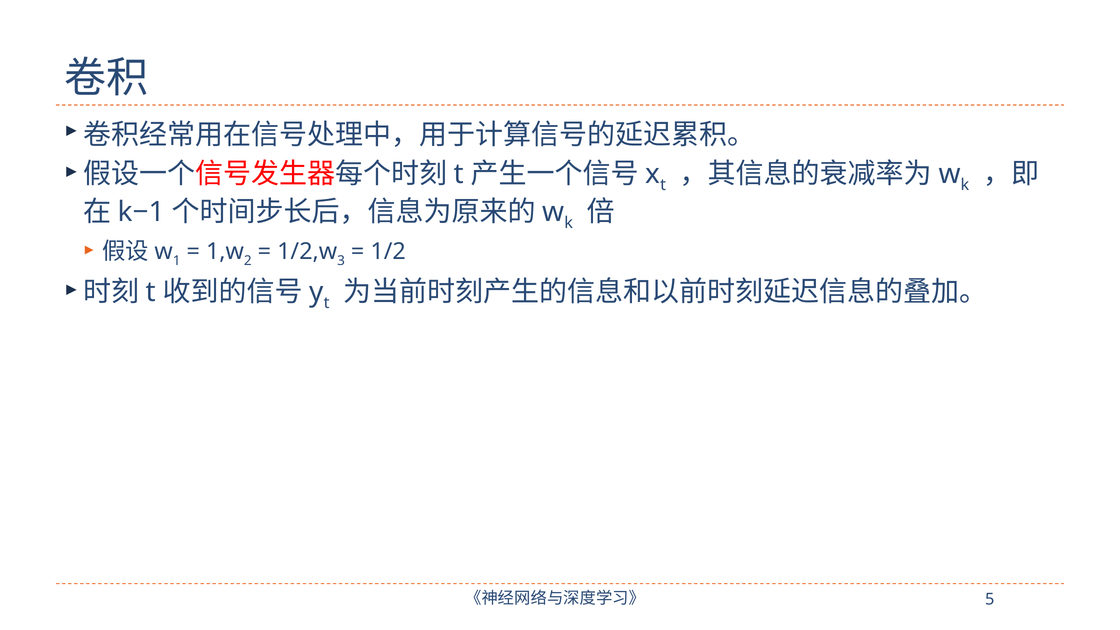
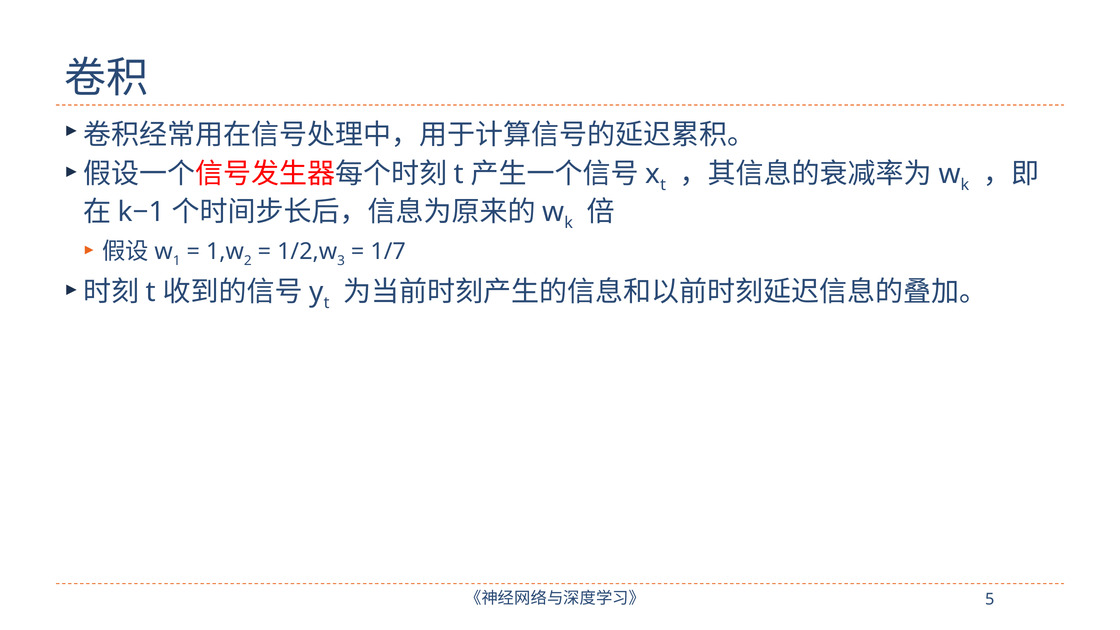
1/2: 1/2 -> 1/7 (388, 252)
